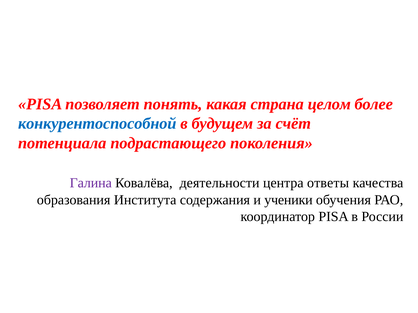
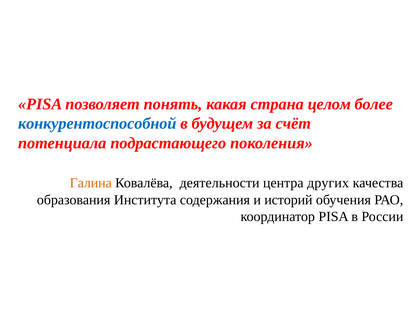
Галина colour: purple -> orange (91, 183)
ответы: ответы -> других (328, 183)
ученики: ученики -> историй (288, 200)
